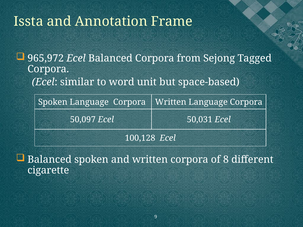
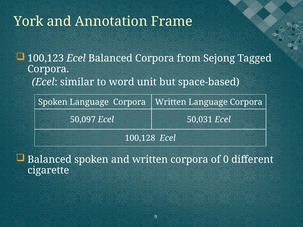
Issta: Issta -> York (29, 22)
965,972: 965,972 -> 100,123 (46, 58)
8: 8 -> 0 (226, 160)
